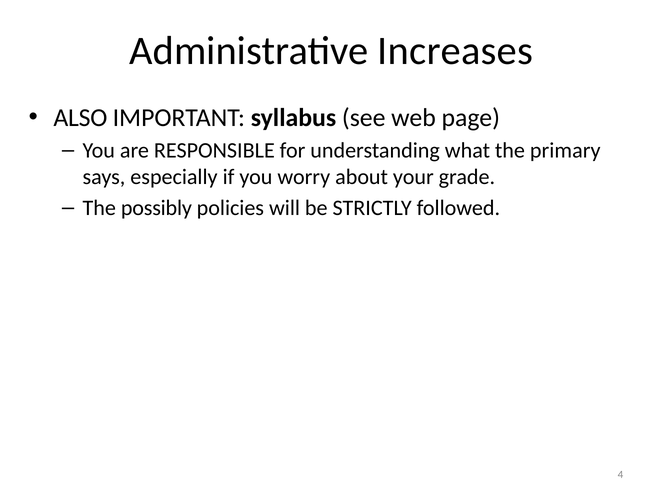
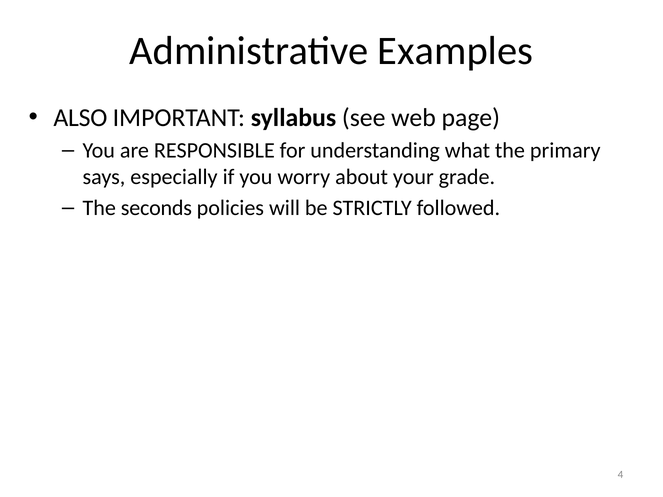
Increases: Increases -> Examples (455, 51)
possibly: possibly -> seconds (156, 208)
